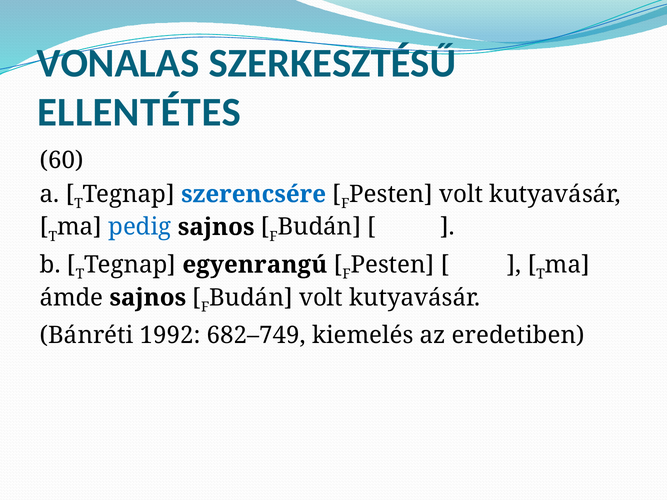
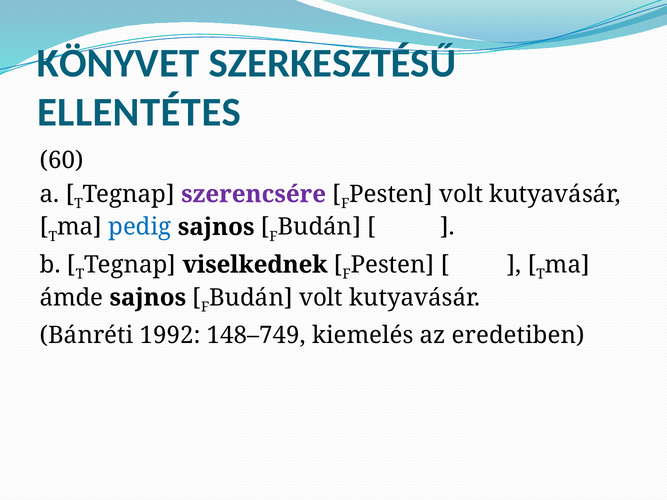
VONALAS: VONALAS -> KÖNYVET (118, 63)
szerencsére colour: blue -> purple (254, 194)
egyenrangú: egyenrangú -> viselkednek (255, 265)
682–749: 682–749 -> 148–749 (256, 335)
